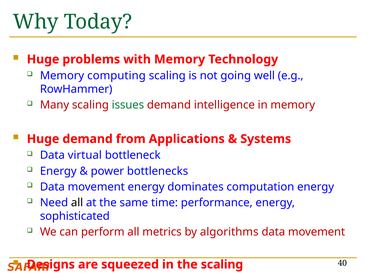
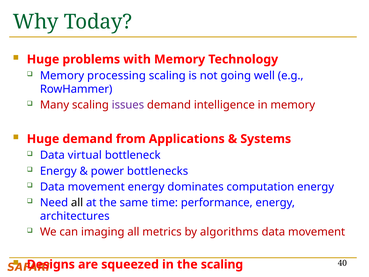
computing: computing -> processing (116, 76)
issues colour: green -> purple (128, 105)
sophisticated: sophisticated -> architectures (75, 216)
perform: perform -> imaging (103, 232)
